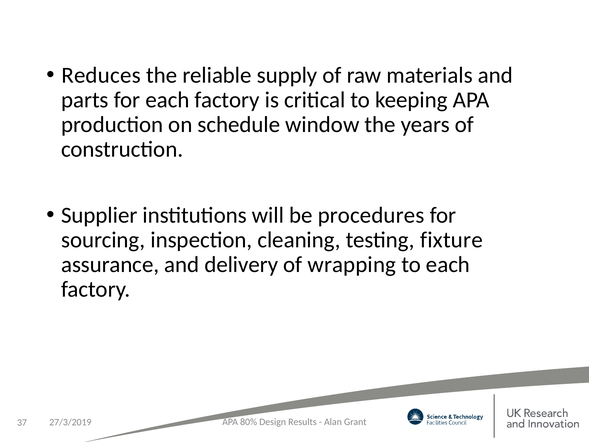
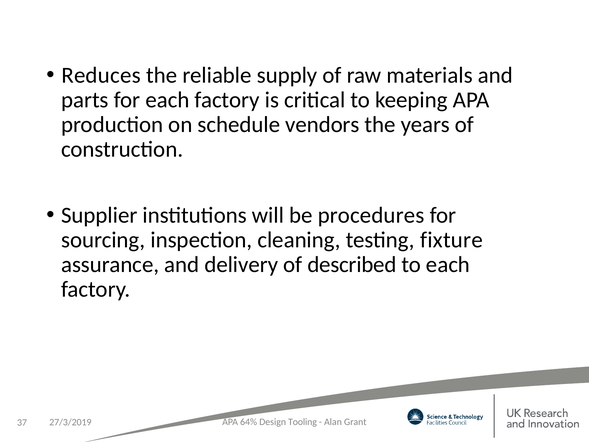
window: window -> vendors (322, 125)
wrapping: wrapping -> described (352, 264)
80%: 80% -> 64% (249, 422)
Results: Results -> Tooling (302, 422)
